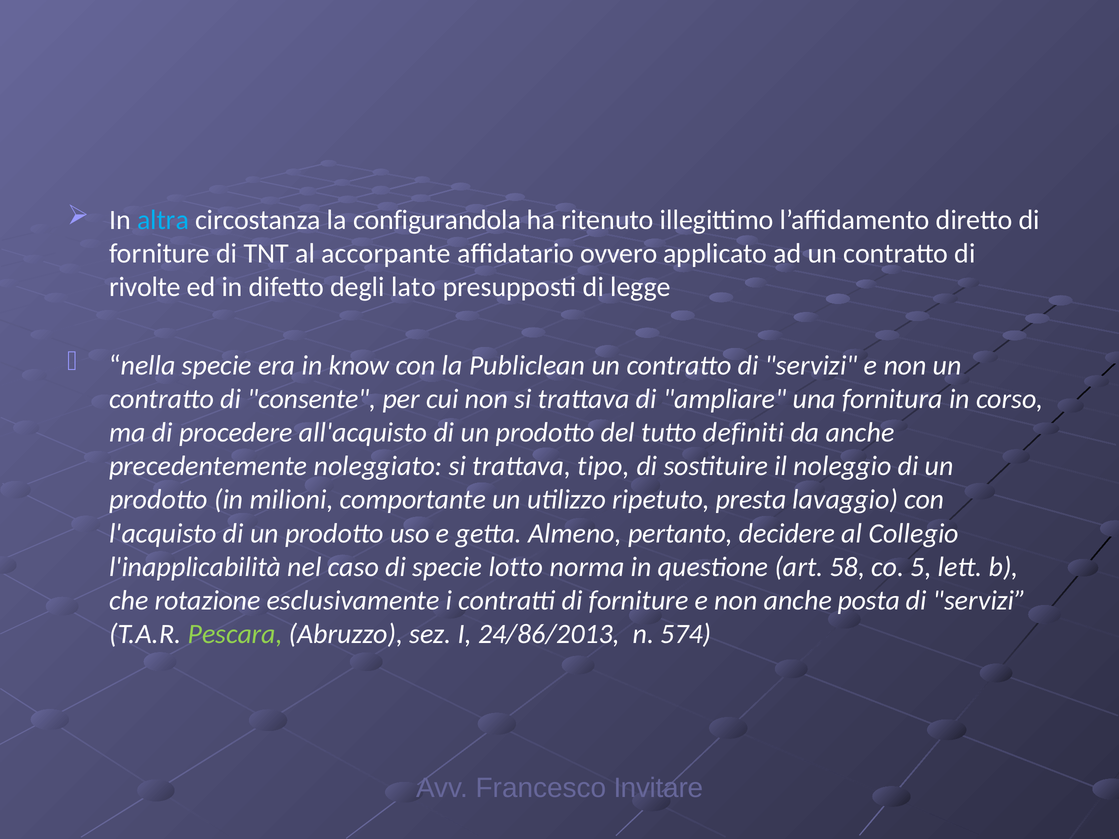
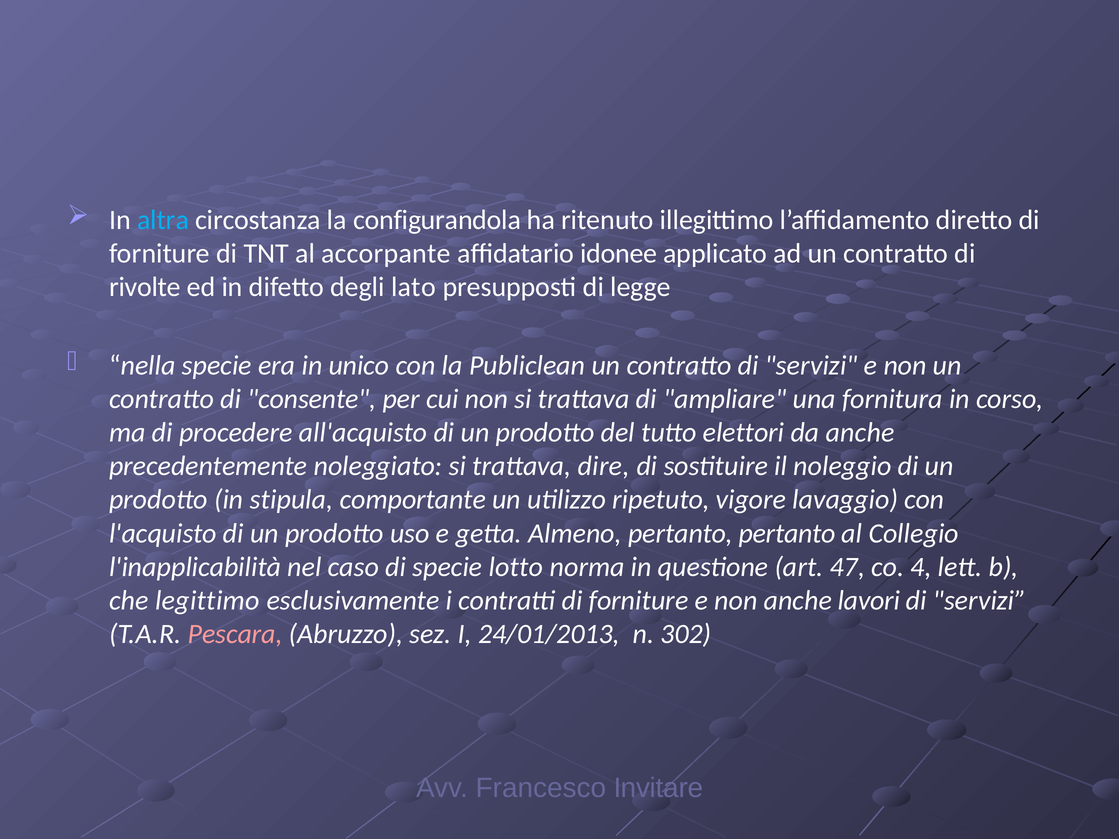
ovvero: ovvero -> idonee (619, 254)
know: know -> unico (359, 366)
definiti: definiti -> elettori (744, 433)
tipo: tipo -> dire (604, 466)
milioni: milioni -> stipula (292, 500)
presta: presta -> vigore (751, 500)
pertanto decidere: decidere -> pertanto (787, 533)
58: 58 -> 47 (847, 567)
5: 5 -> 4 (921, 567)
rotazione: rotazione -> legittimo (207, 601)
posta: posta -> lavori (869, 601)
Pescara colour: light green -> pink (235, 634)
24/86/2013: 24/86/2013 -> 24/01/2013 (549, 634)
574: 574 -> 302 (686, 634)
